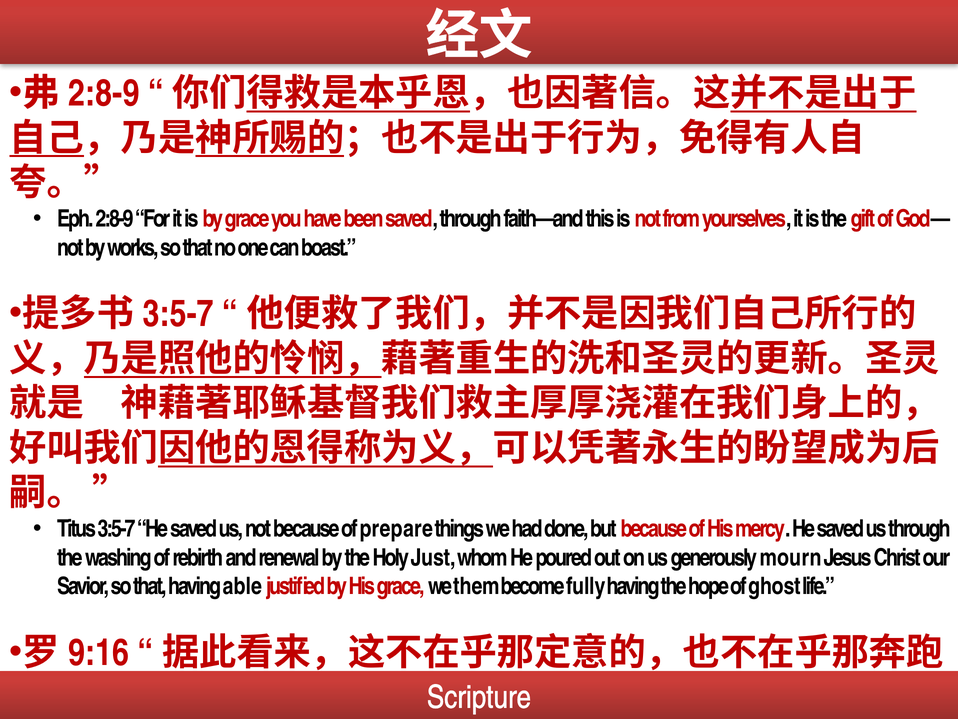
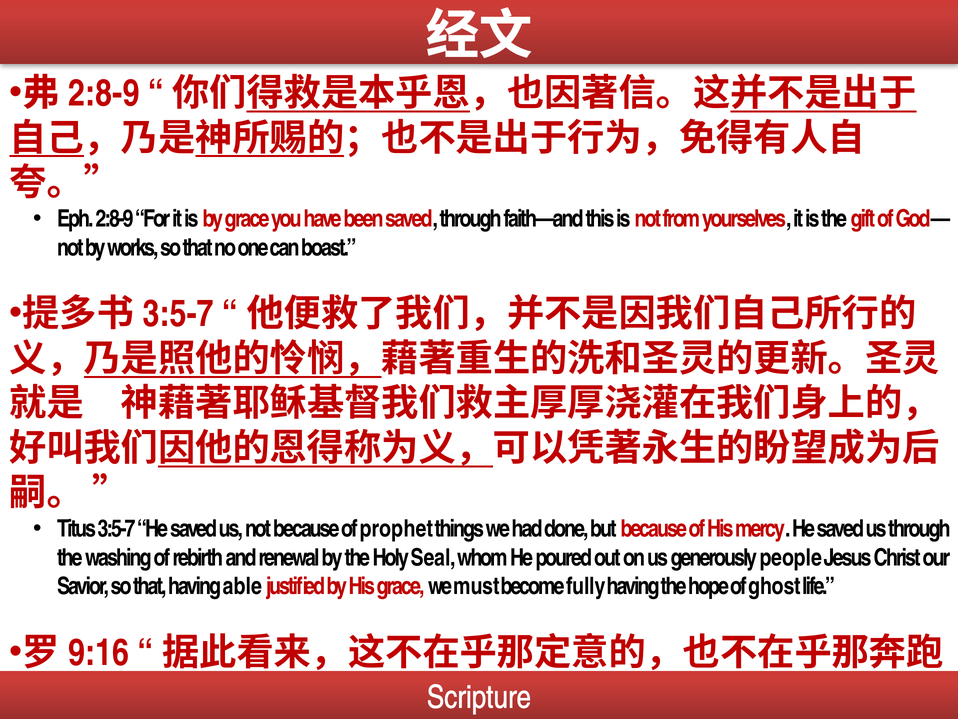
prepare: prepare -> prophet (396, 529)
Just: Just -> Seal (433, 557)
mourn: mourn -> people (791, 557)
them: them -> must (477, 586)
